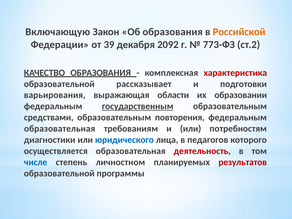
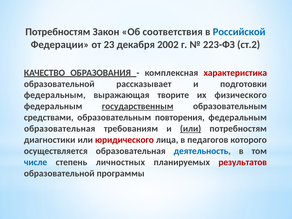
Включающую: Включающую -> Потребностям (58, 32)
Об образования: образования -> соответствия (173, 32)
Российской colour: orange -> blue (239, 32)
39: 39 -> 23 (109, 45)
2092: 2092 -> 2002 (168, 45)
773-ФЗ: 773-ФЗ -> 223-ФЗ (219, 45)
варьирования: варьирования -> федеральным (55, 95)
области: области -> творите (173, 95)
образовании: образовании -> физического (241, 95)
или underline: none -> present (191, 129)
юридического colour: blue -> red (124, 140)
деятельность colour: red -> blue (202, 151)
личностном: личностном -> личностных (120, 162)
